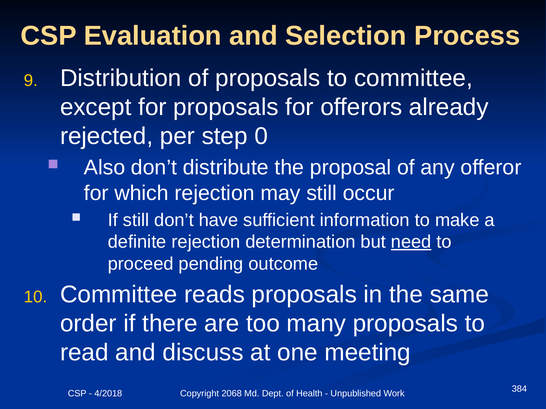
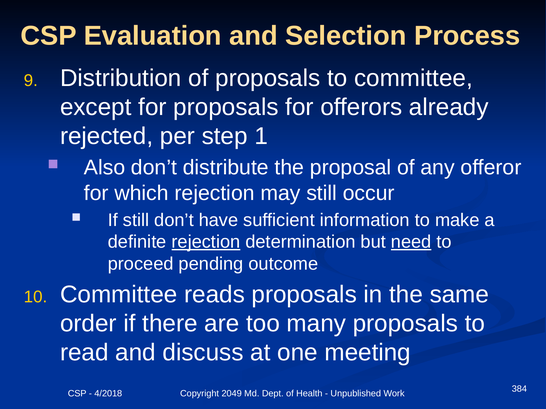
0: 0 -> 1 (261, 136)
rejection underline: none -> present (206, 242)
2068: 2068 -> 2049 (232, 394)
